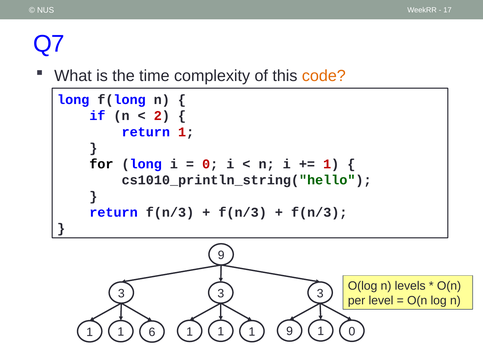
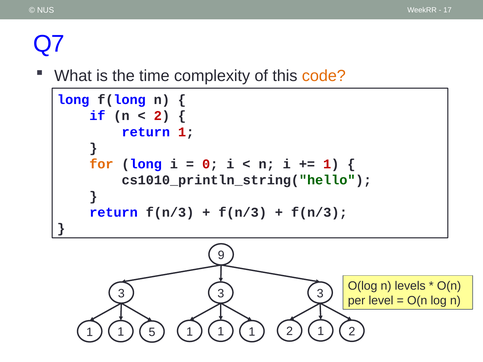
for colour: black -> orange (101, 164)
6: 6 -> 5 (152, 333)
1 1 9: 9 -> 2 (290, 332)
0: 0 -> 2 (352, 332)
